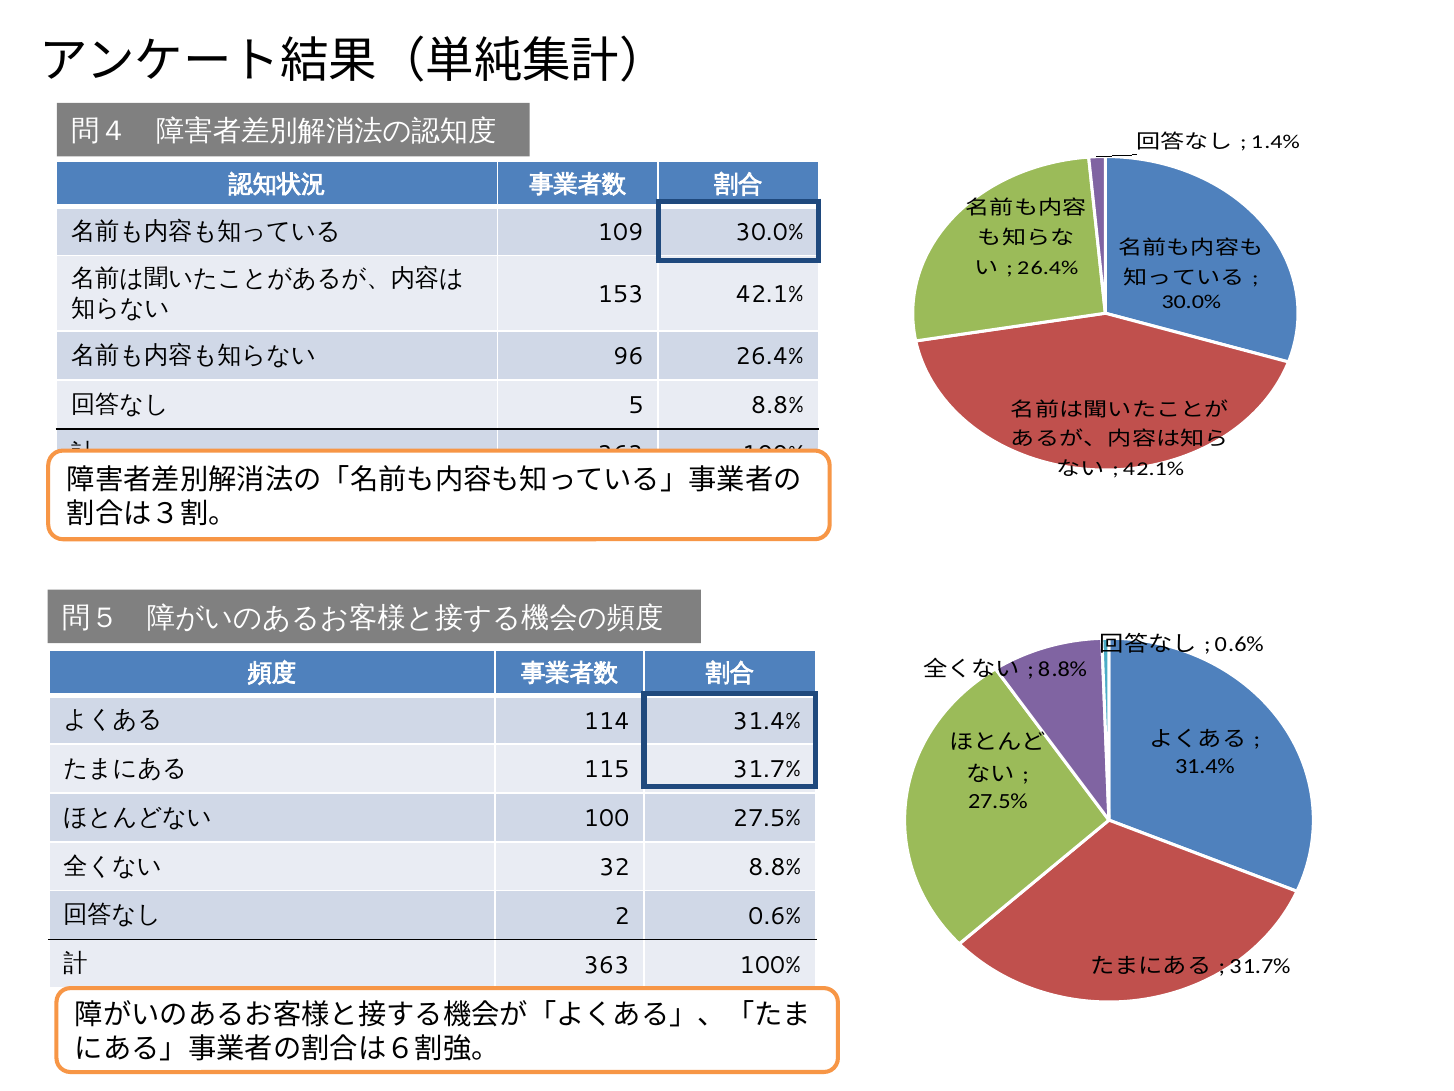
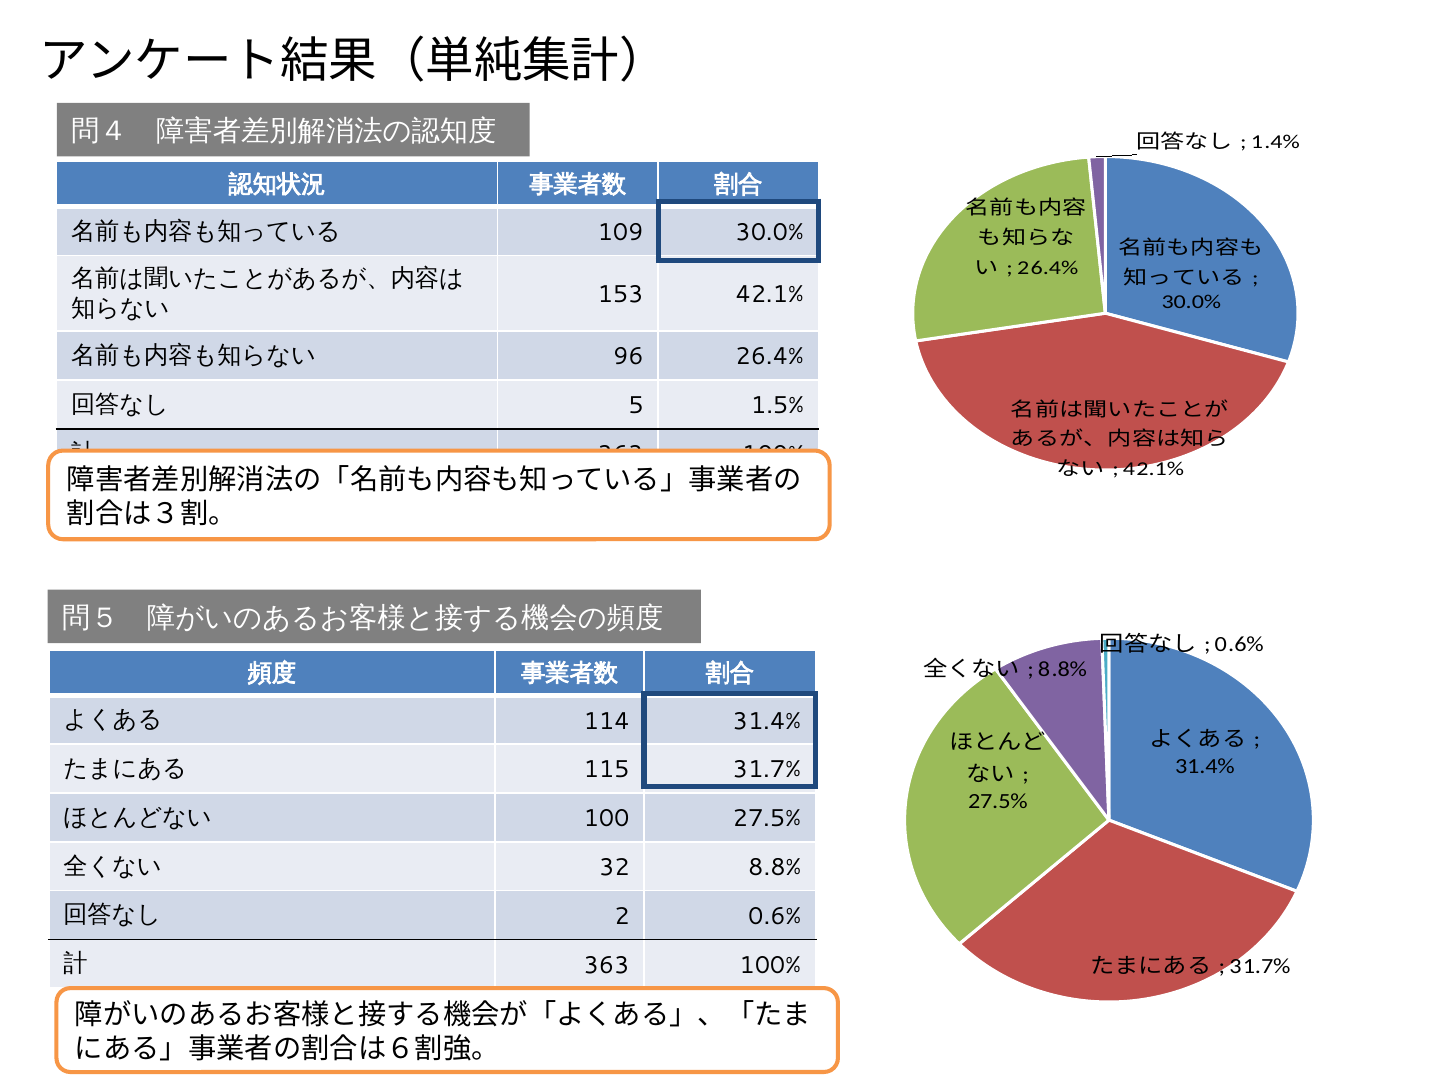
5 8.8%: 8.8% -> 1.5% (777, 405)
